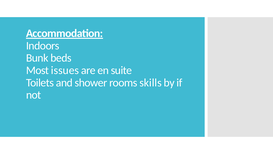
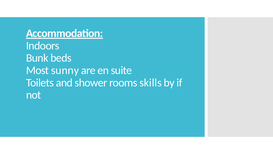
issues: issues -> sunny (65, 70)
